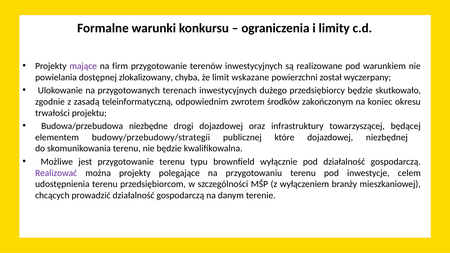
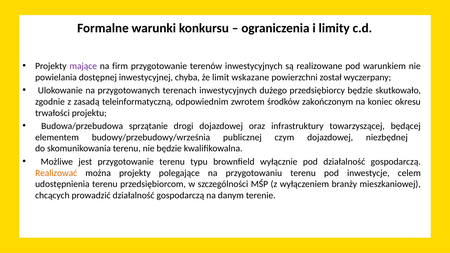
zlokalizowany: zlokalizowany -> inwestycyjnej (146, 77)
niezbędne: niezbędne -> sprzątanie (148, 126)
budowy/przebudowy/strategii: budowy/przebudowy/strategii -> budowy/przebudowy/września (151, 137)
które: które -> czym (284, 137)
Realizować colour: purple -> orange (56, 173)
